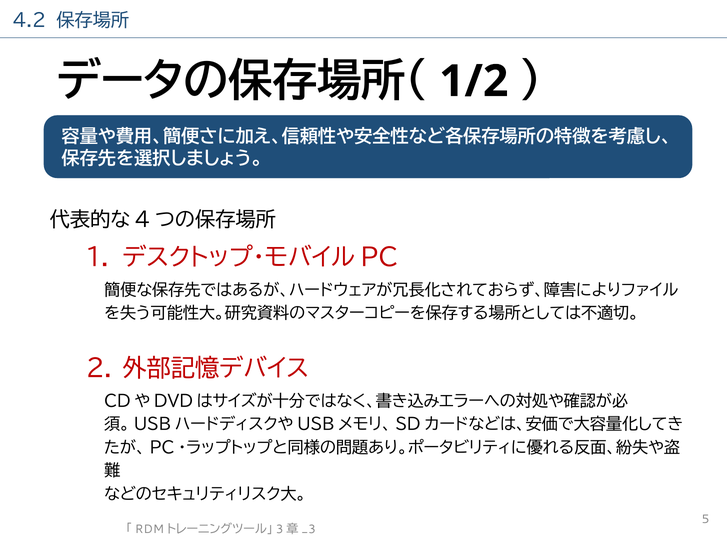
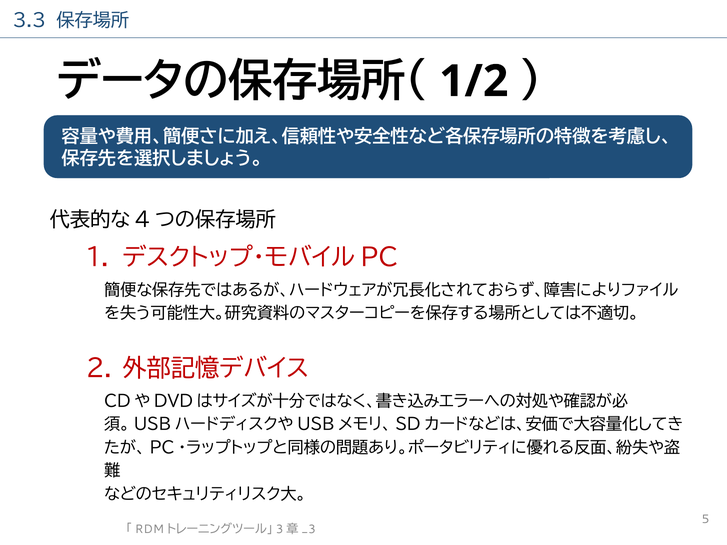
4.2: 4.2 -> 3.3 (29, 21)
